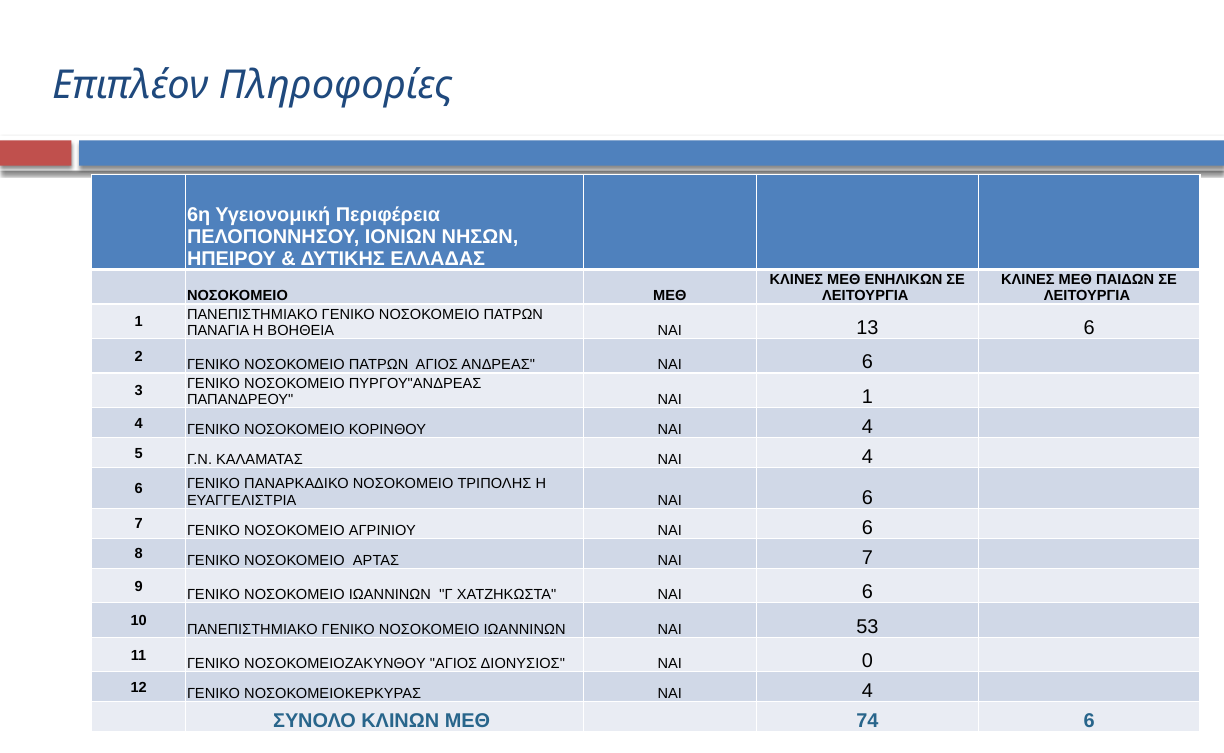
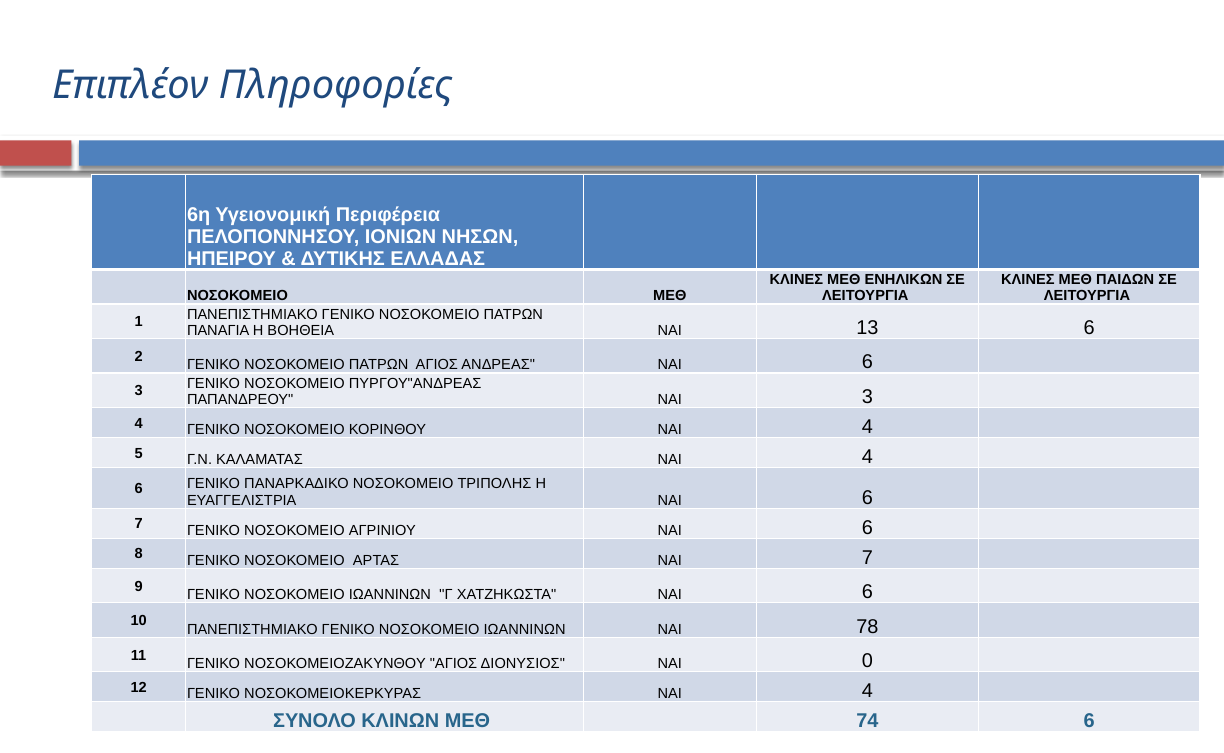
ΝΑΙ 1: 1 -> 3 (867, 397)
53: 53 -> 78 (867, 627)
